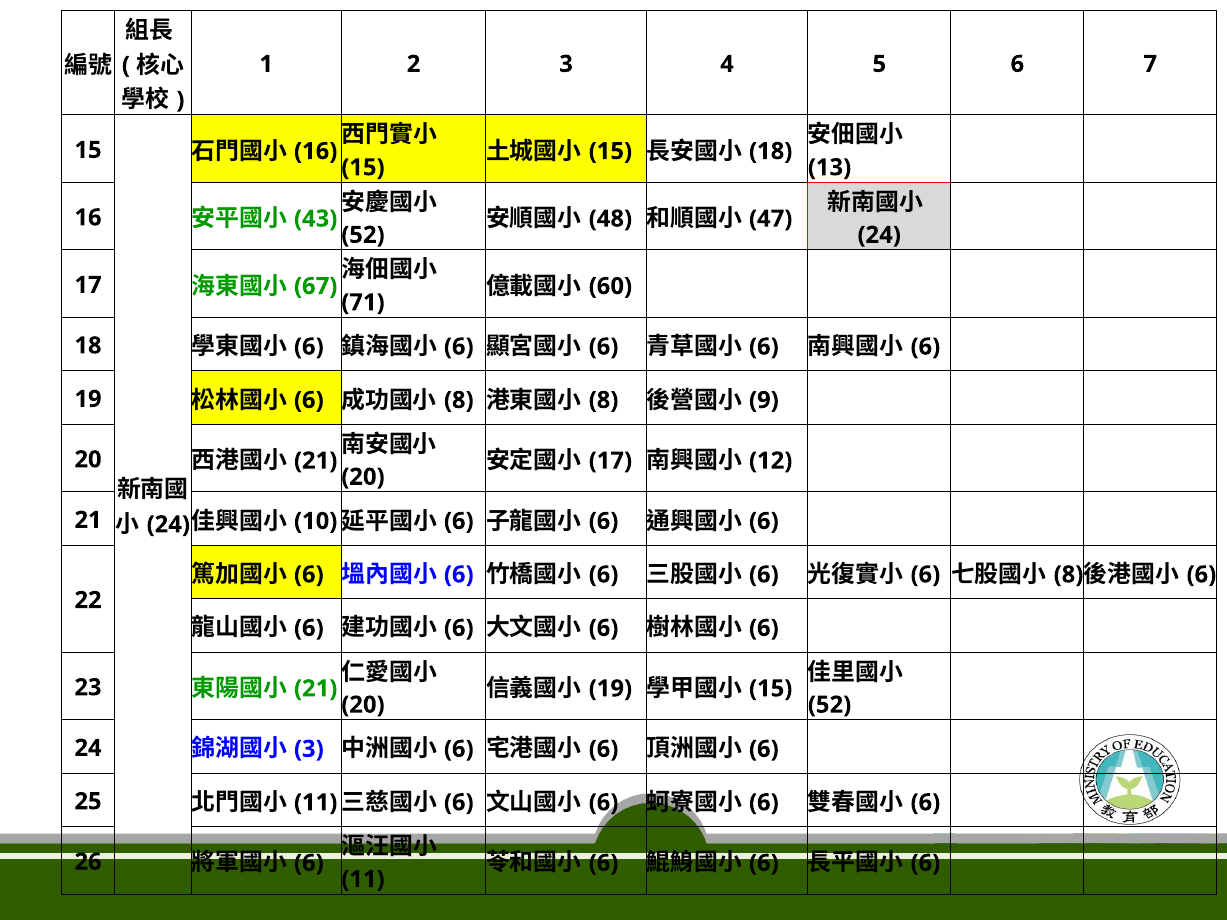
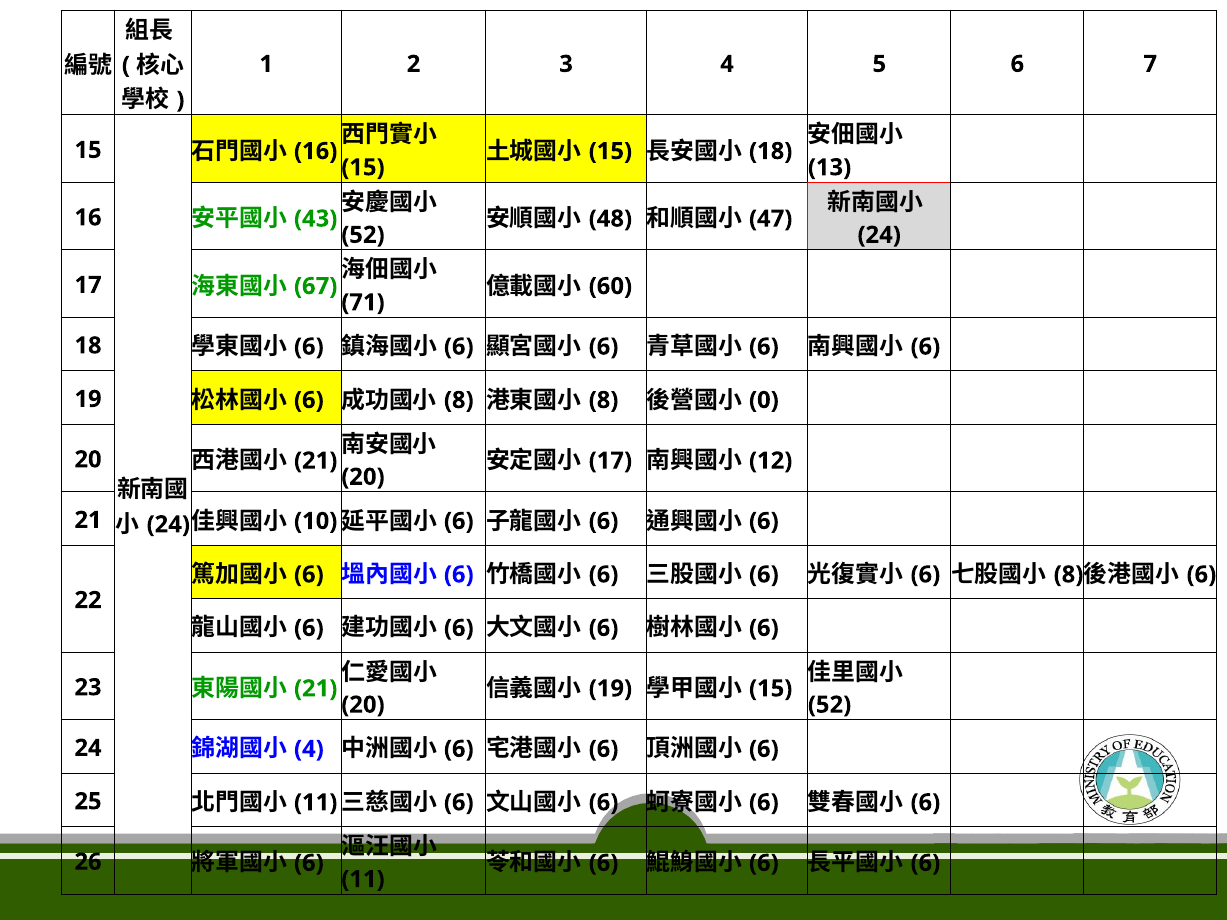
9: 9 -> 0 (764, 400)
3: 3 -> 4 (309, 749)
